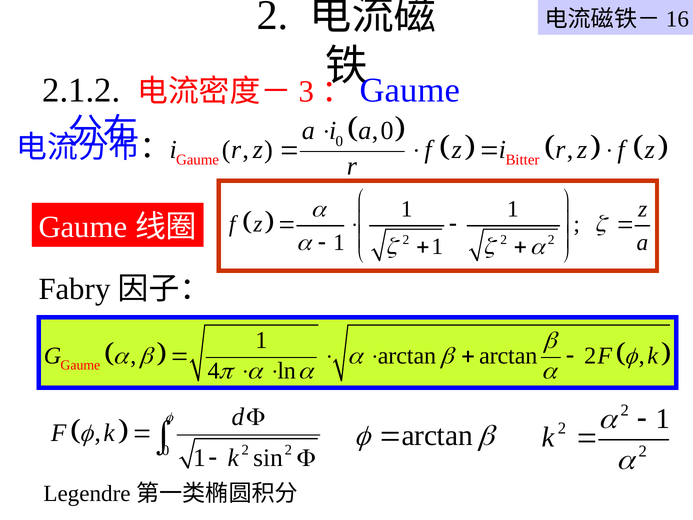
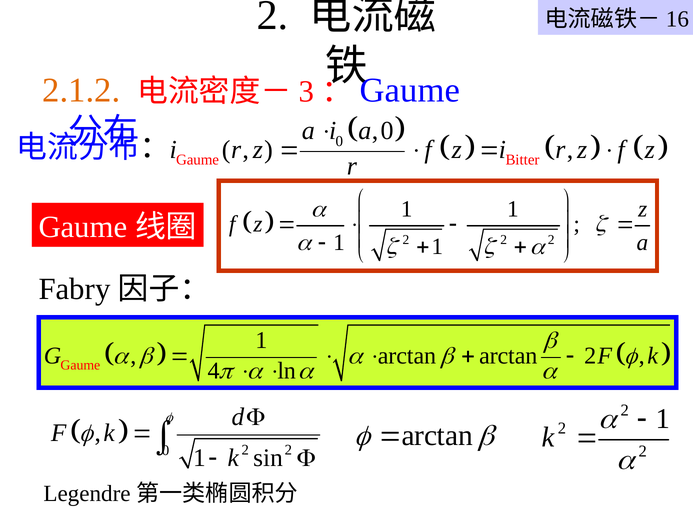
2.1.2 colour: black -> orange (81, 90)
